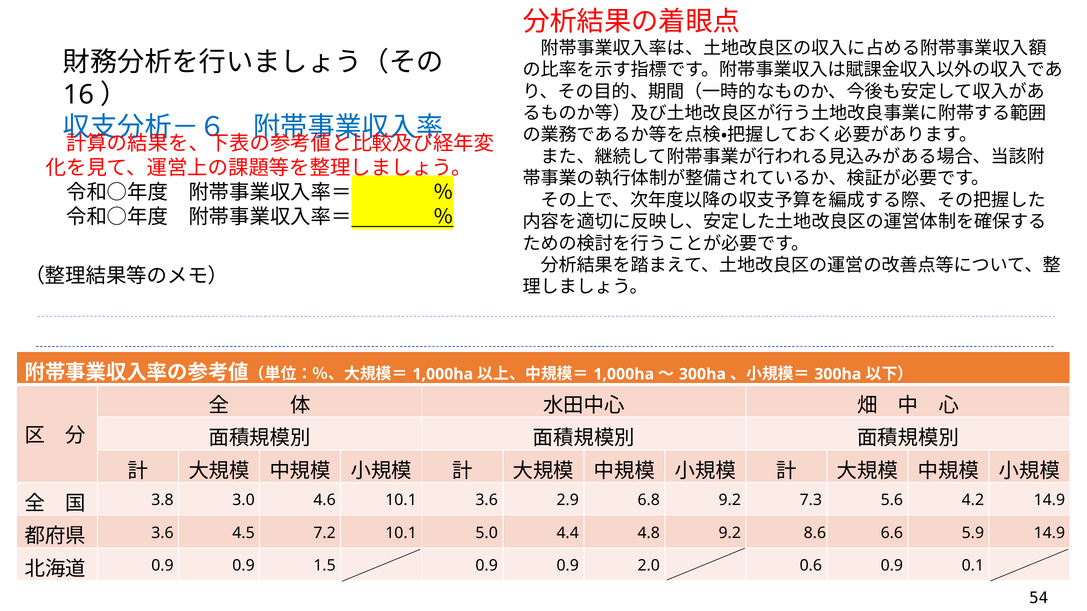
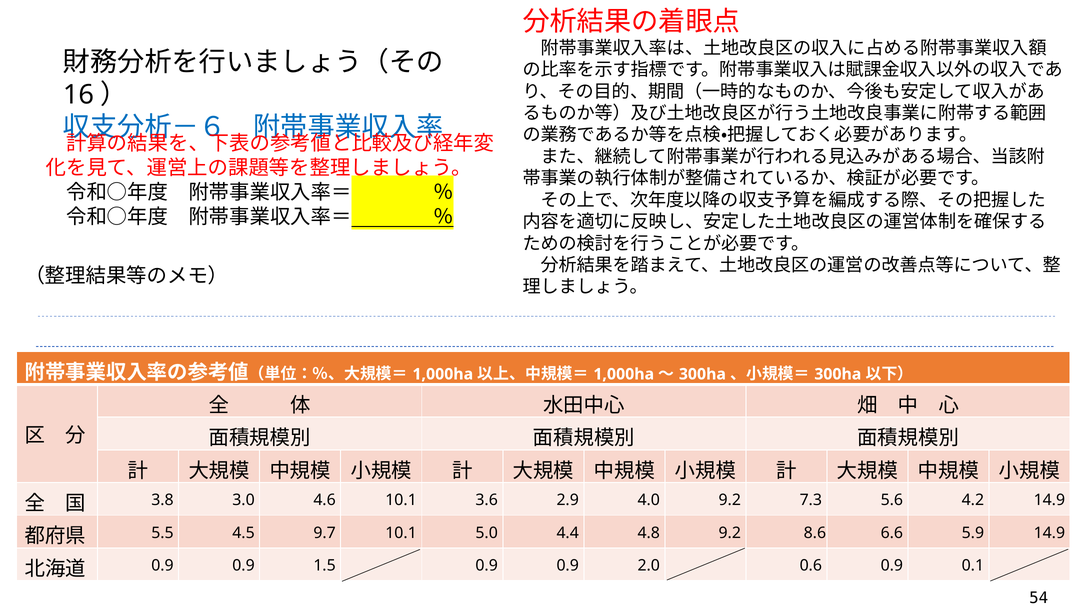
6.8: 6.8 -> 4.0 (649, 501)
3.6: 3.6 -> 5.5 (162, 533)
7.2: 7.2 -> 9.7 (325, 533)
